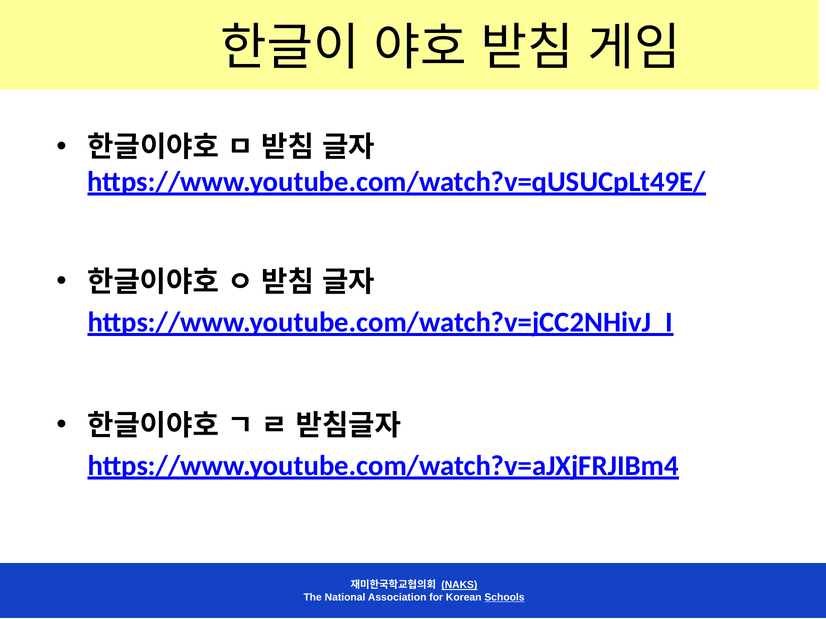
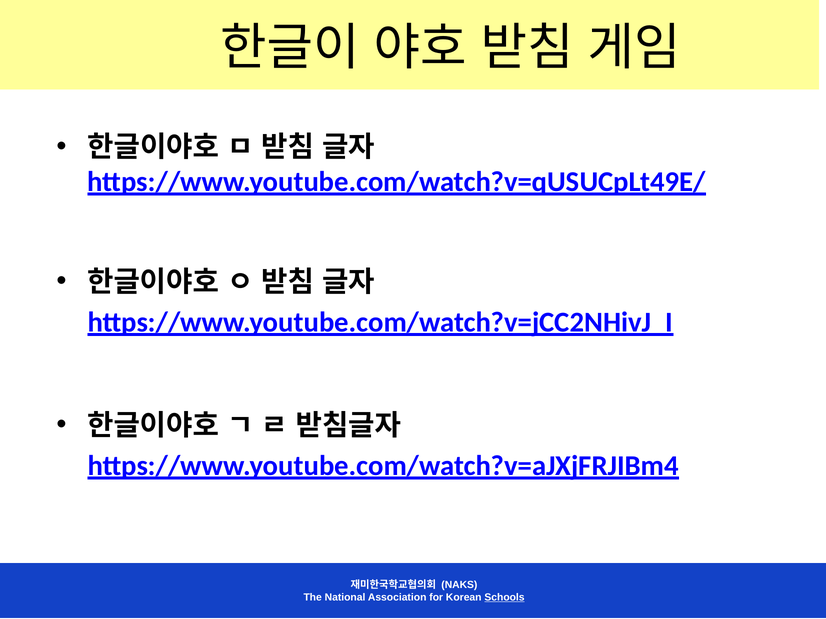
NAKS underline: present -> none (459, 586)
